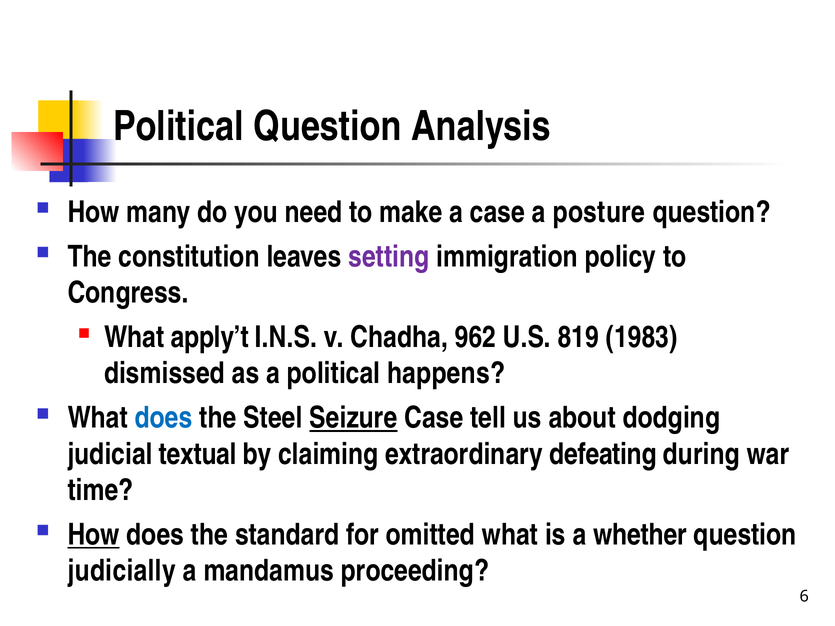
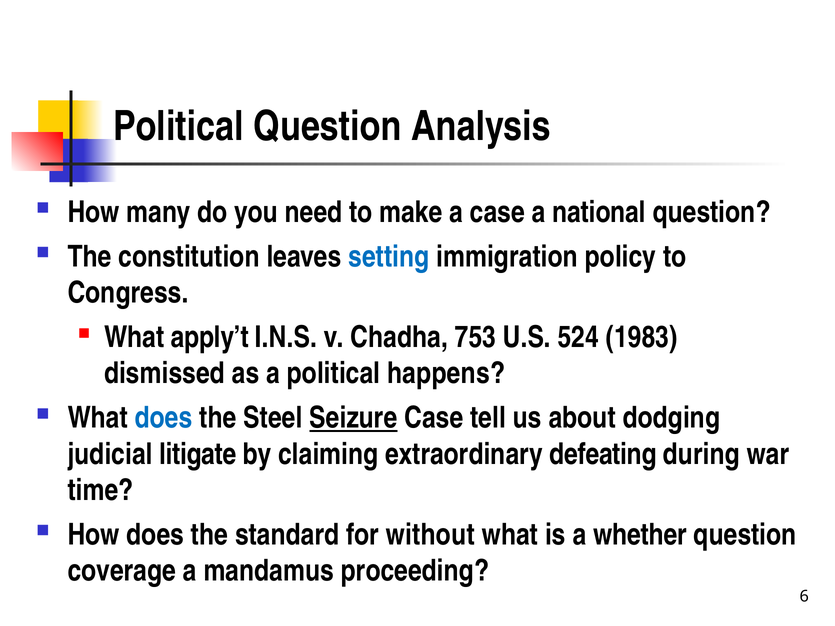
posture: posture -> national (599, 212)
setting colour: purple -> blue (389, 257)
962: 962 -> 753 (475, 337)
819: 819 -> 524 (578, 337)
textual: textual -> litigate (198, 454)
How underline: present -> none (94, 535)
omitted: omitted -> without (430, 535)
judicially: judicially -> coverage (122, 571)
